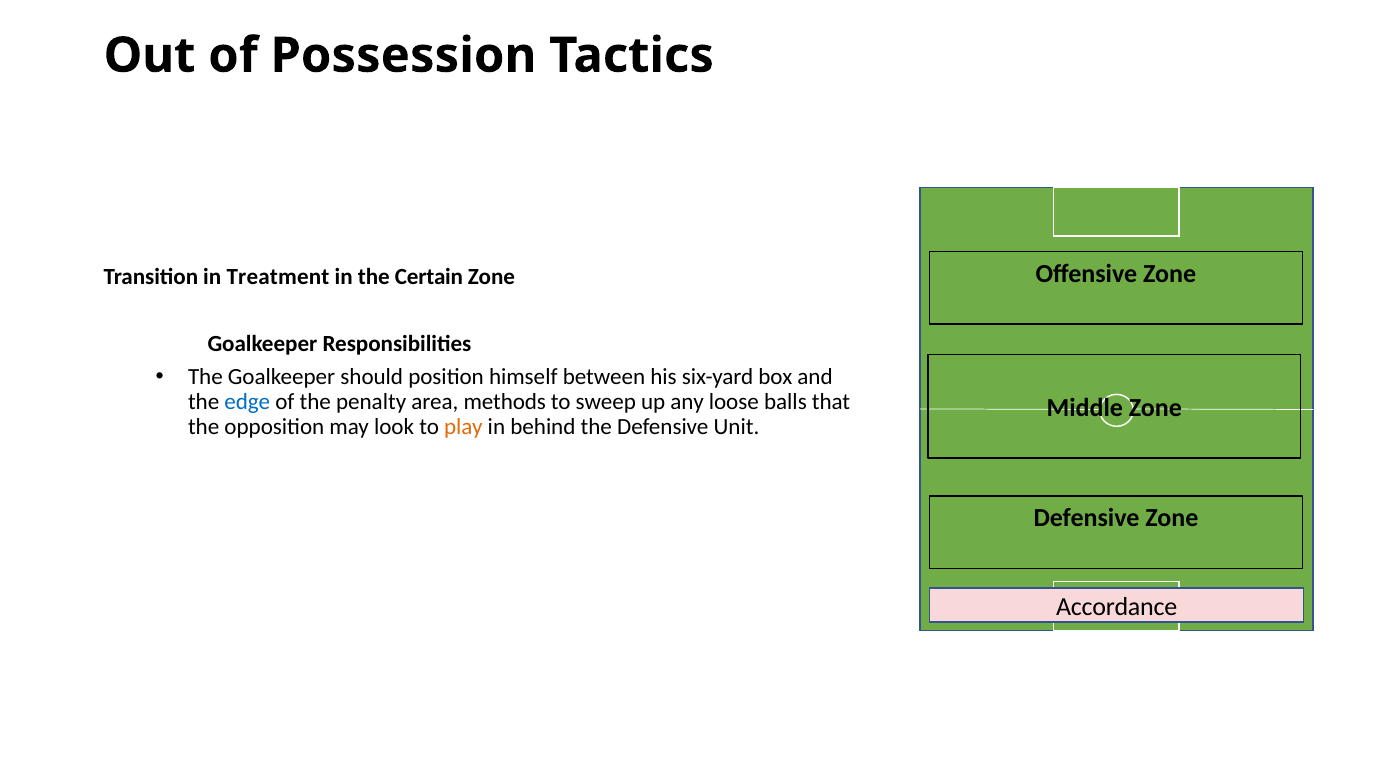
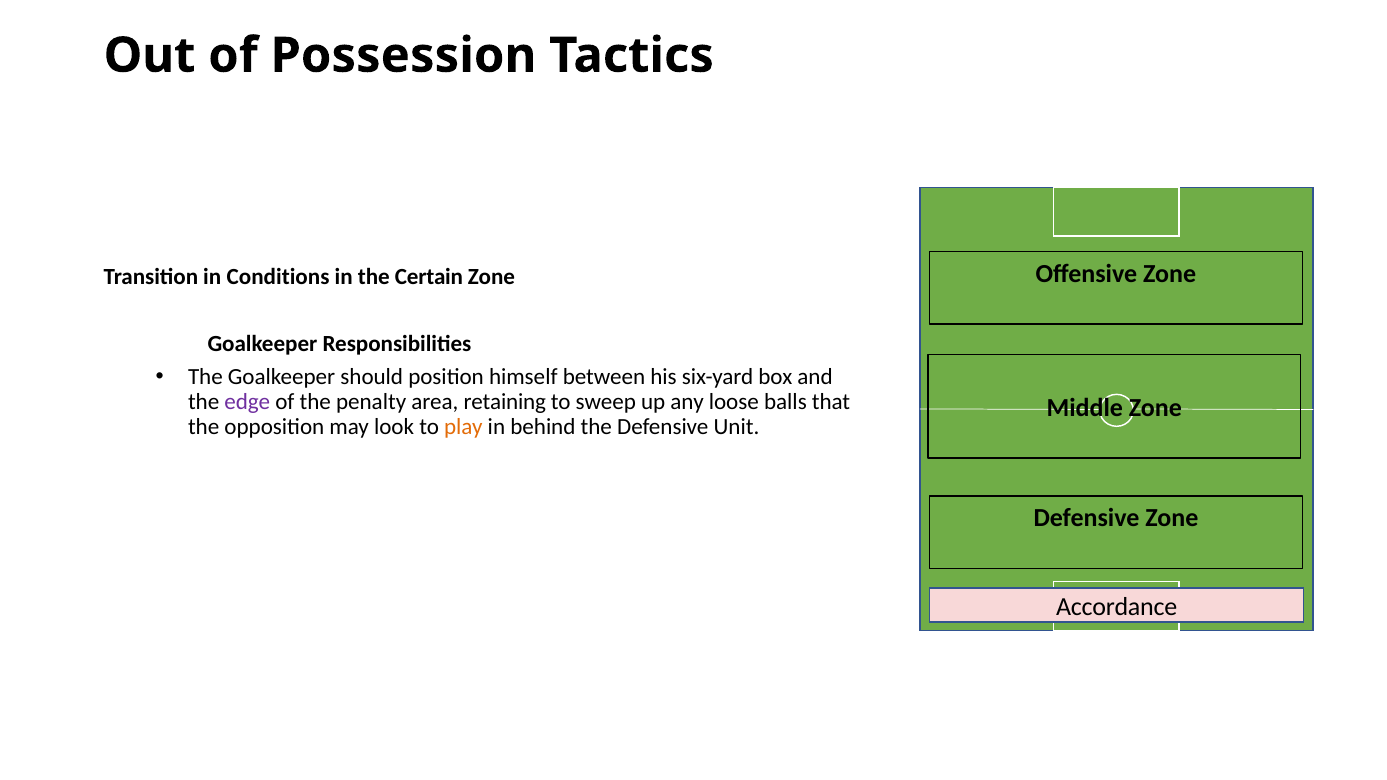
Treatment: Treatment -> Conditions (278, 277)
edge colour: blue -> purple (247, 402)
methods: methods -> retaining (505, 402)
